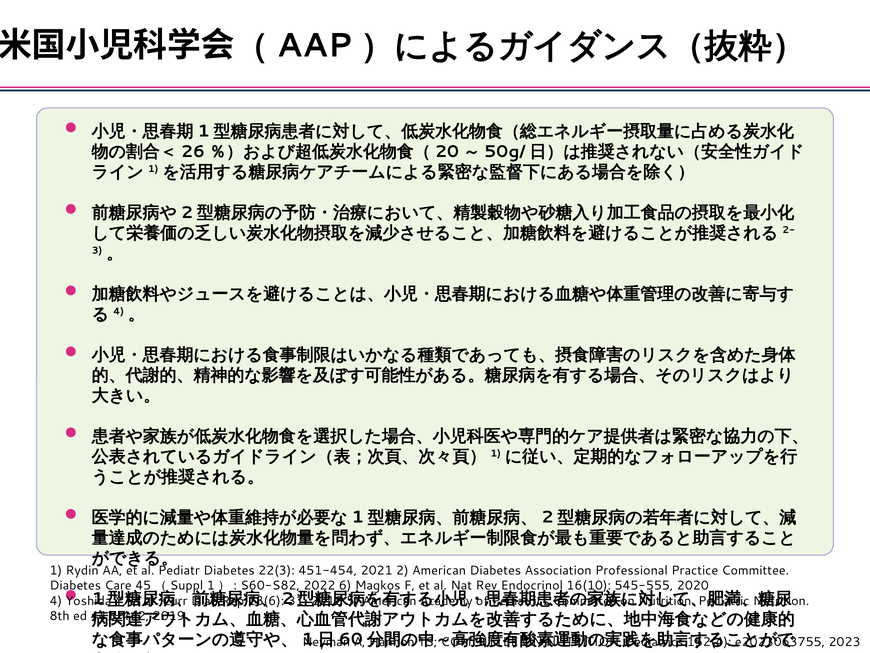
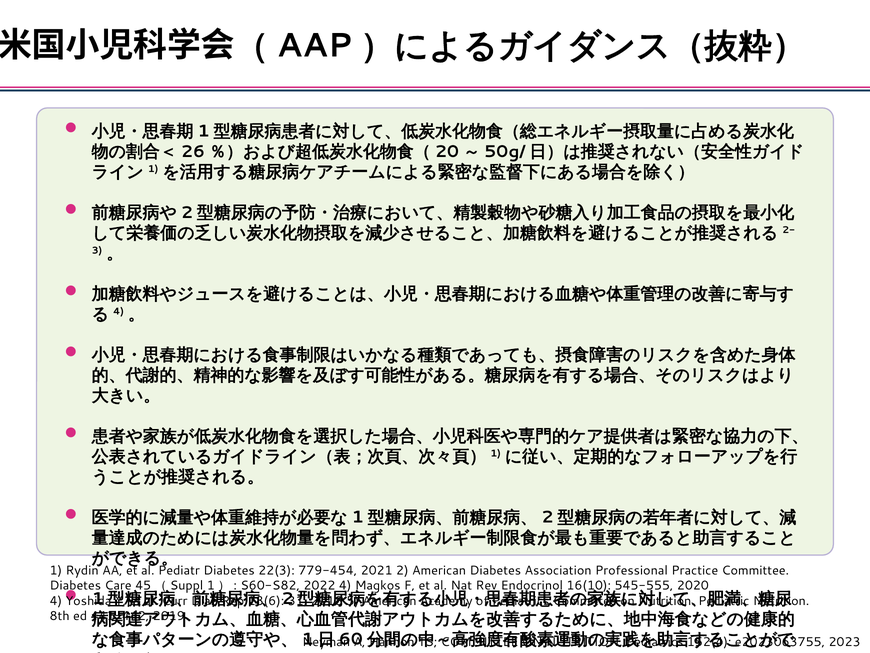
451-454: 451-454 -> 779-454 (328, 570)
2022 6: 6 -> 4 (345, 585)
